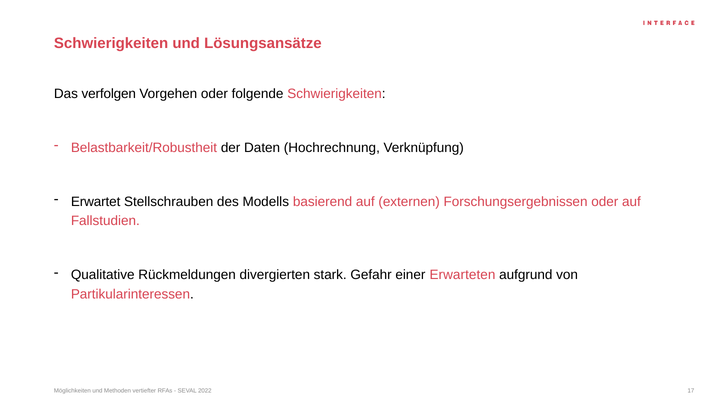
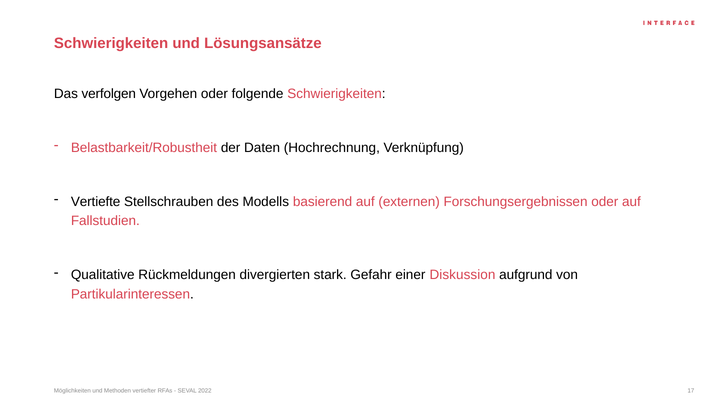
Erwartet: Erwartet -> Vertiefte (96, 202)
Erwarteten: Erwarteten -> Diskussion (462, 275)
